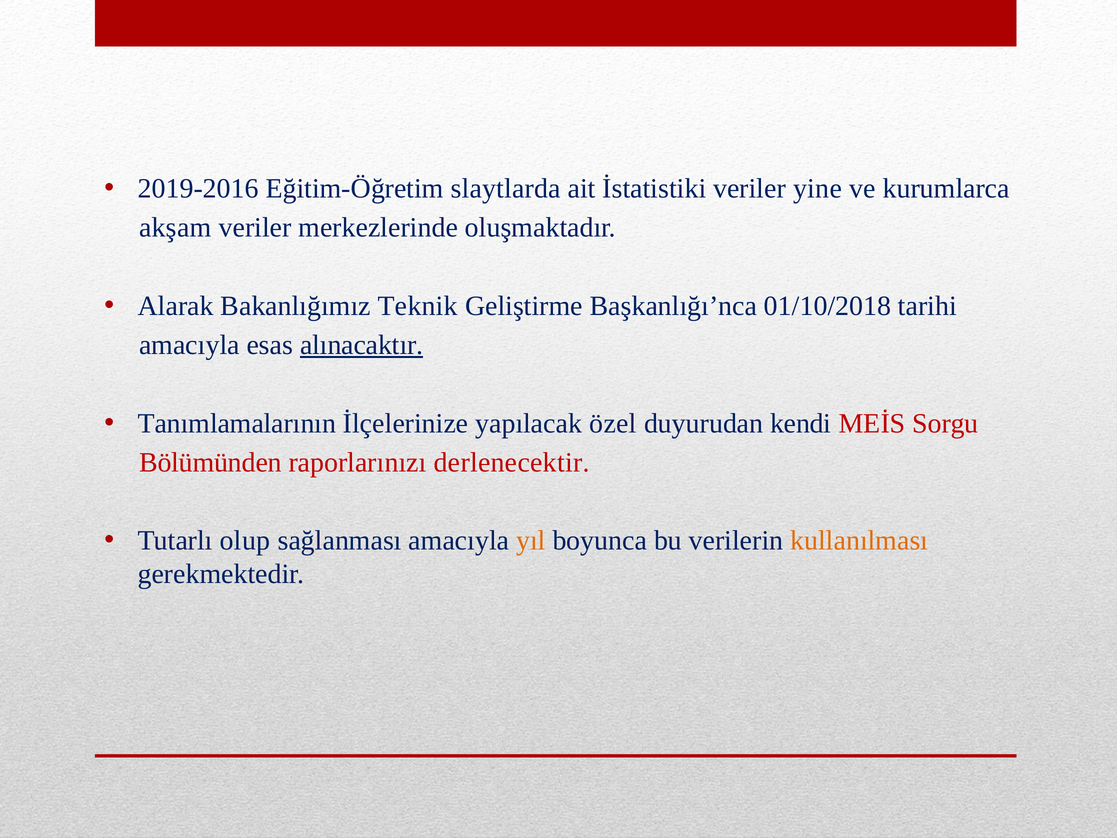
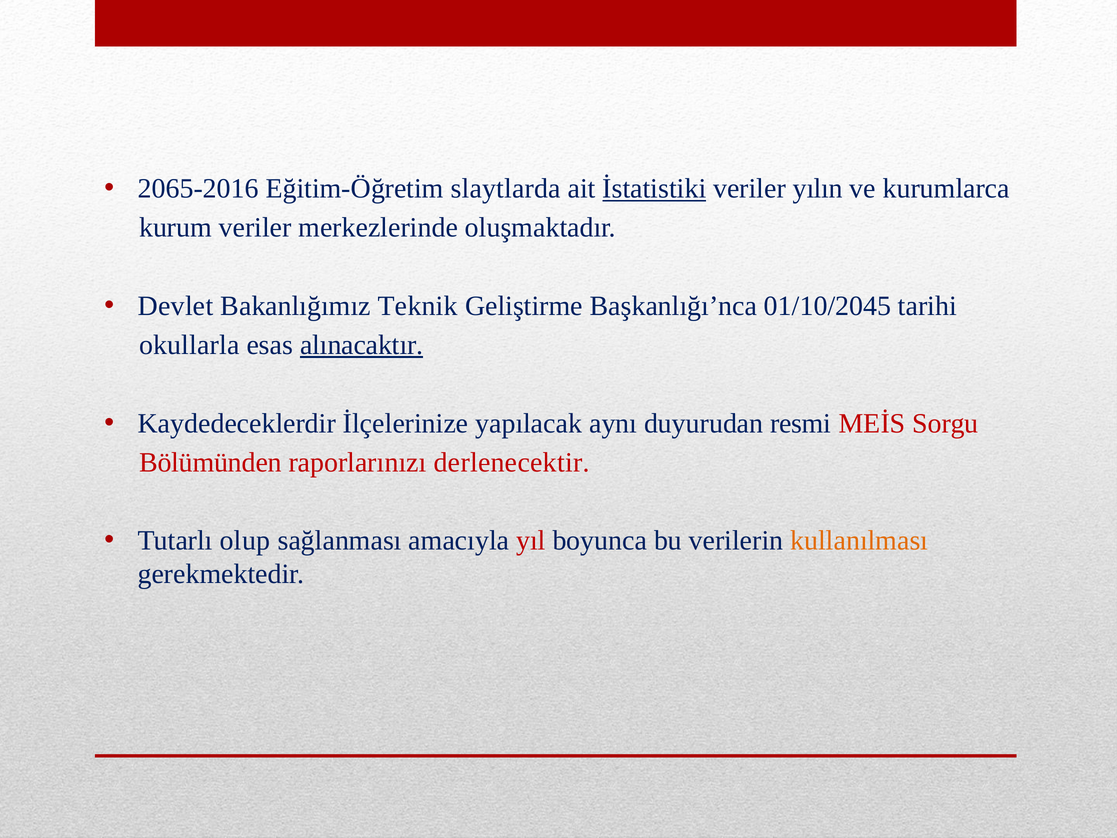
2019-2016: 2019-2016 -> 2065-2016 (198, 189)
İstatistiki underline: none -> present (654, 189)
yine: yine -> yılın (818, 189)
akşam: akşam -> kurum (175, 228)
Alarak: Alarak -> Devlet (176, 306)
01/10/2018: 01/10/2018 -> 01/10/2045 (828, 306)
amacıyla: amacıyla -> okullarla (189, 345)
Tanımlamalarının: Tanımlamalarının -> Kaydedeceklerdir (237, 423)
özel: özel -> aynı (613, 423)
kendi: kendi -> resmi (801, 423)
yıl colour: orange -> red (531, 540)
